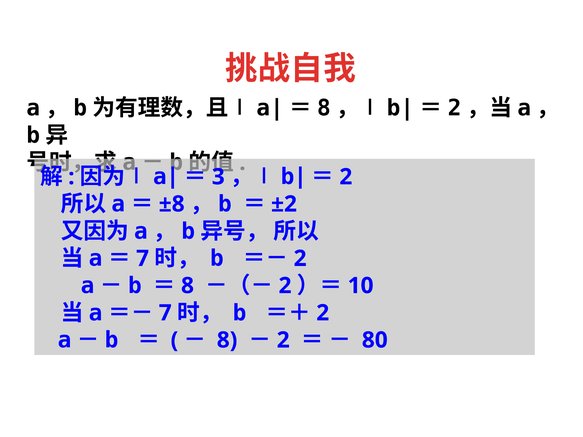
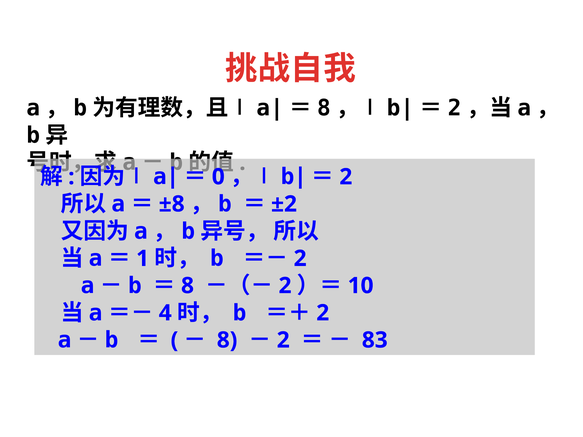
3: 3 -> 0 (218, 177)
7: 7 -> 1 (143, 259)
7: 7 -> 4 (165, 313)
80: 80 -> 83 (375, 340)
